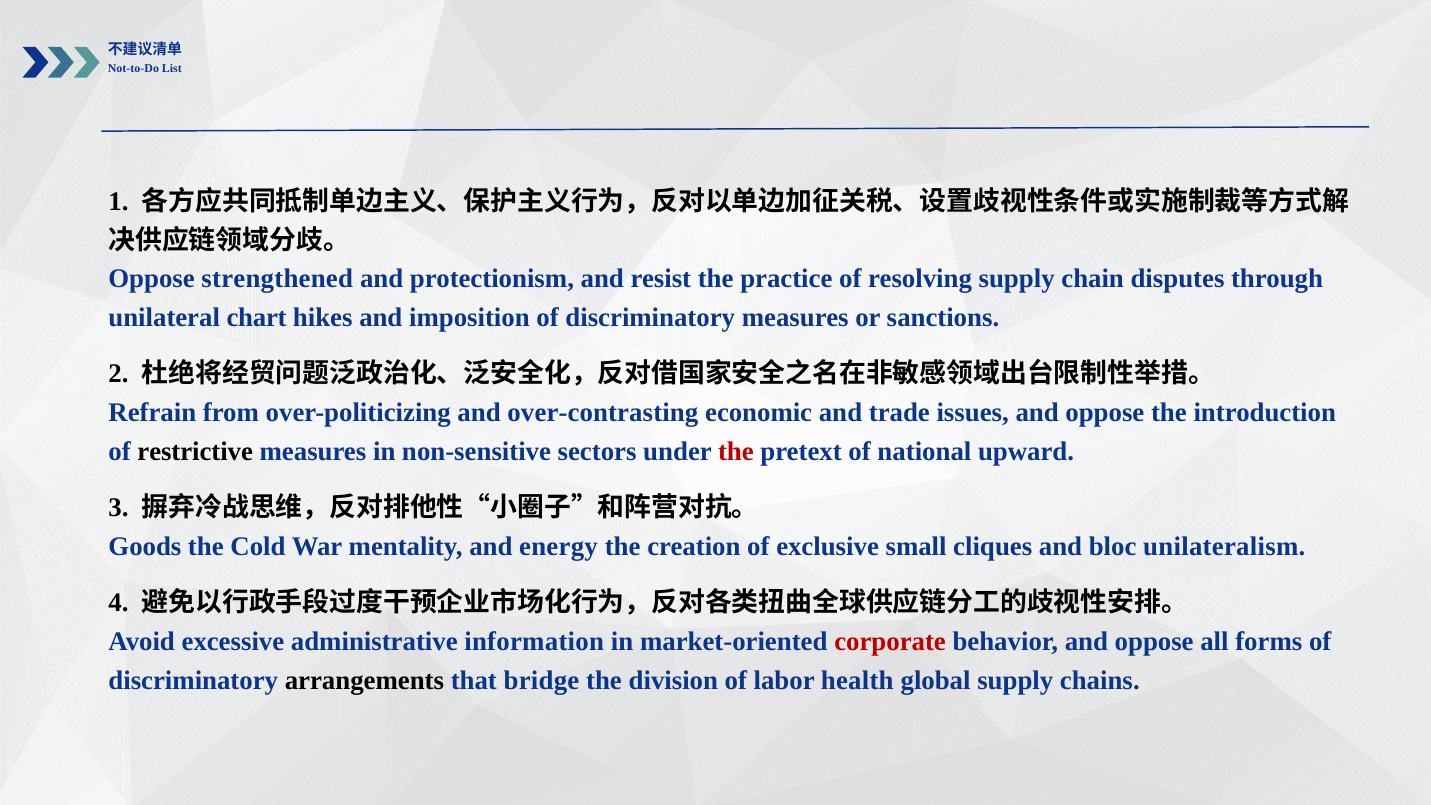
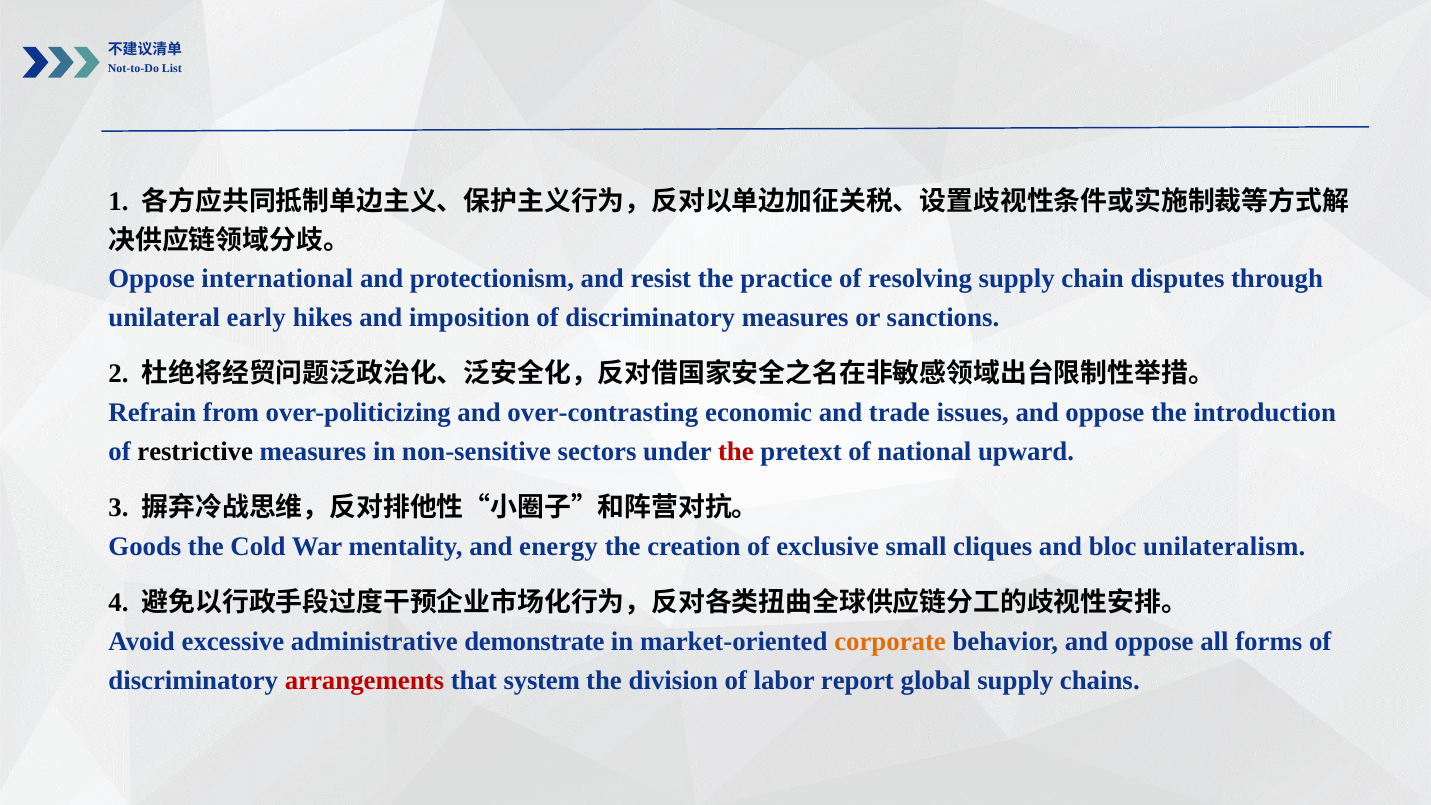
strengthened: strengthened -> international (277, 279)
chart: chart -> early (256, 318)
information: information -> demonstrate (534, 642)
corporate colour: red -> orange (890, 642)
arrangements colour: black -> red (364, 680)
bridge: bridge -> system (542, 680)
health: health -> report (857, 680)
